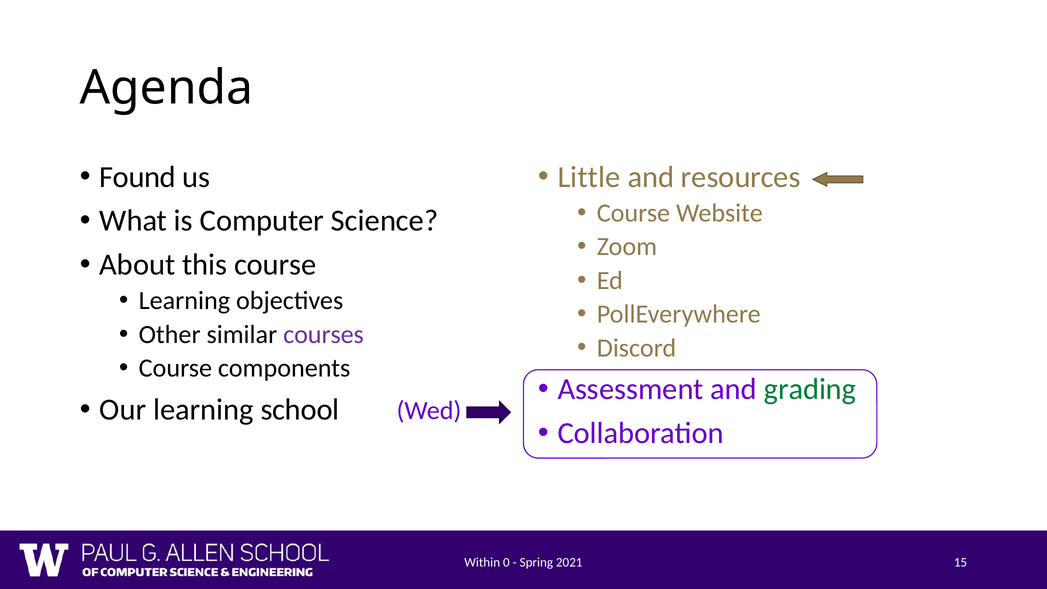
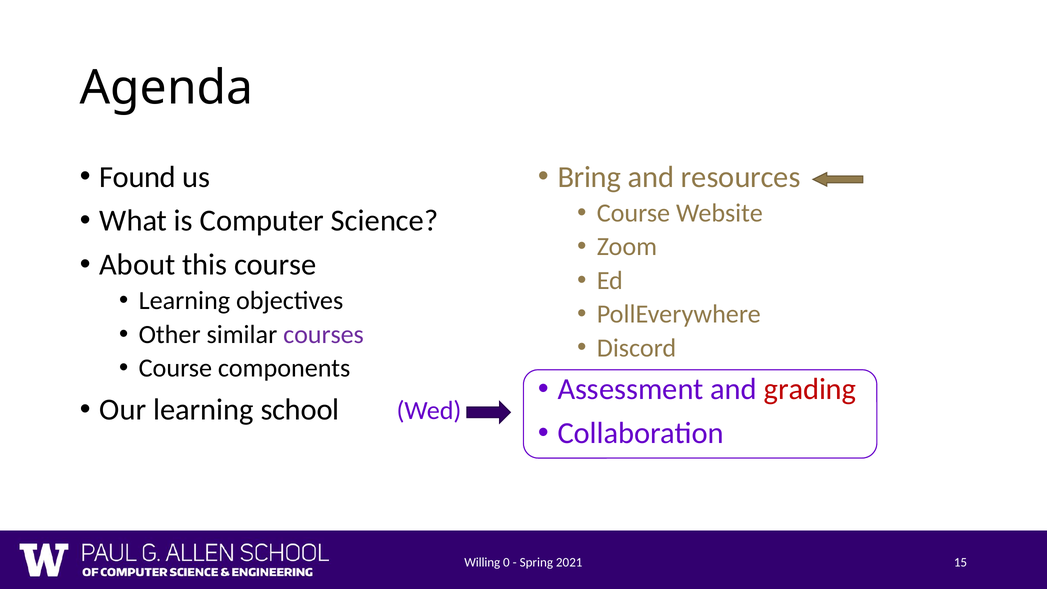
Little: Little -> Bring (589, 177)
grading colour: green -> red (810, 389)
Within: Within -> Willing (482, 562)
